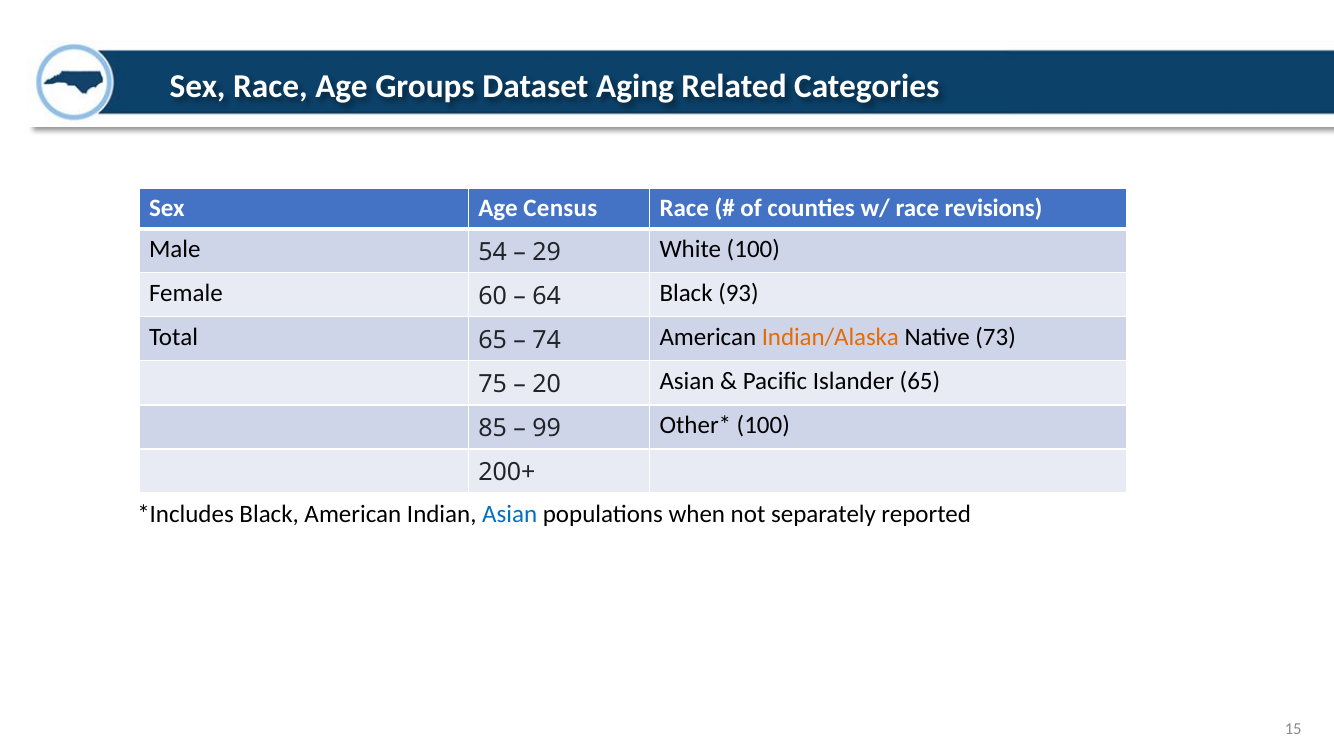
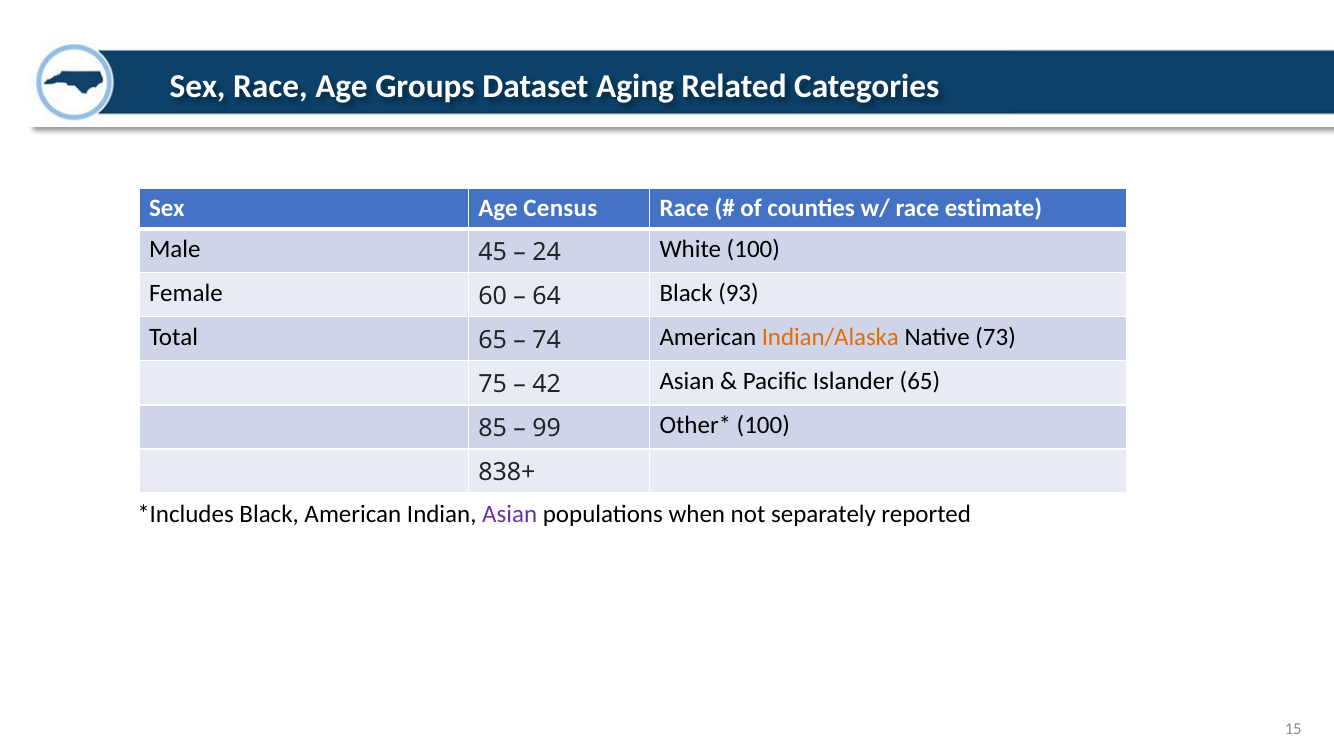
revisions: revisions -> estimate (993, 209)
54: 54 -> 45 (493, 252)
29: 29 -> 24 (547, 252)
20: 20 -> 42 (547, 384)
200+: 200+ -> 838+ (507, 473)
Asian colour: blue -> purple (510, 515)
